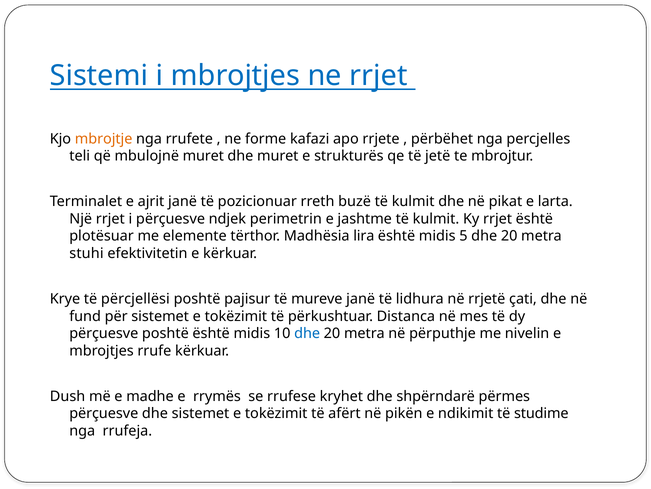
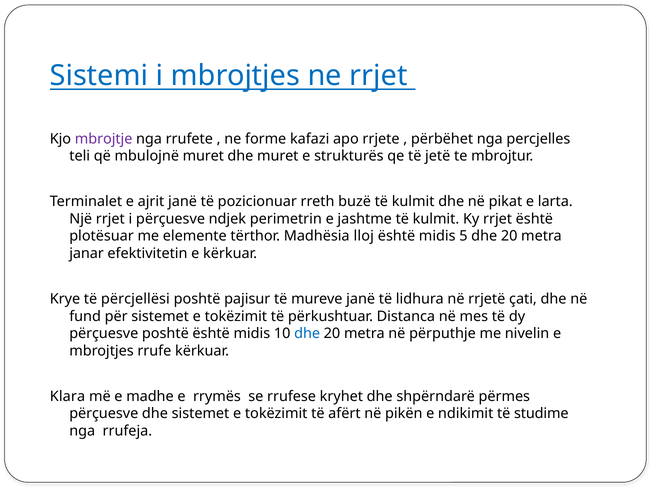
mbrojtje colour: orange -> purple (104, 139)
lira: lira -> lloj (364, 236)
stuhi: stuhi -> janar (87, 253)
Dush: Dush -> Klara (67, 396)
